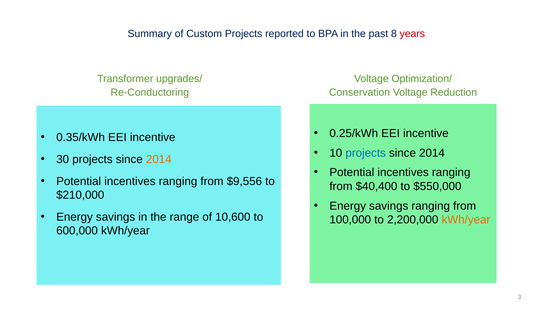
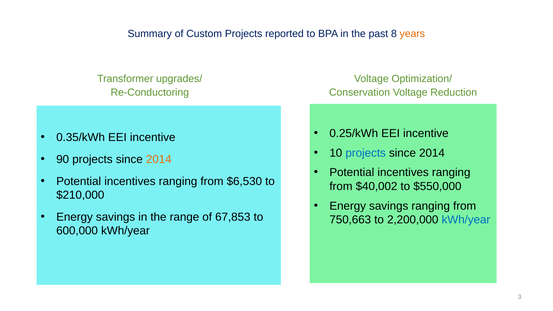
years colour: red -> orange (412, 34)
30: 30 -> 90 (63, 159)
$9,556: $9,556 -> $6,530 (244, 181)
$40,400: $40,400 -> $40,002 (377, 186)
10,600: 10,600 -> 67,853 (233, 217)
100,000: 100,000 -> 750,663 (350, 220)
kWh/year colour: orange -> blue (466, 220)
